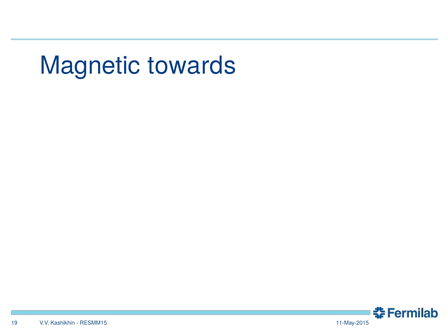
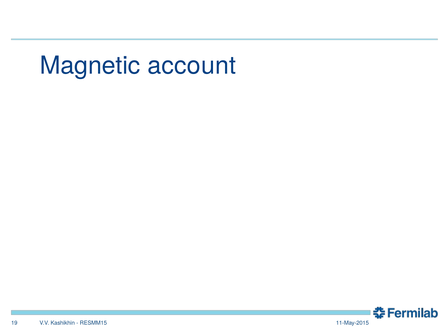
towards: towards -> account (192, 66)
